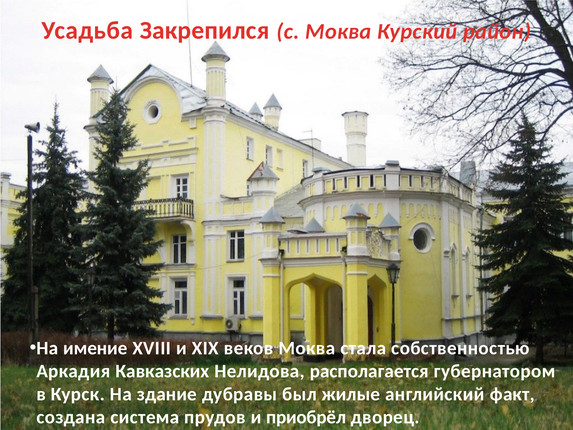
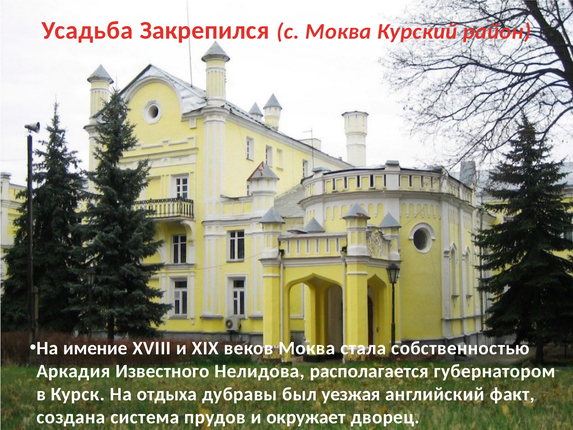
Кавказских: Кавказских -> Известного (162, 371)
здание: здание -> отдыха (167, 394)
жилые: жилые -> уезжая (351, 394)
приобрёл: приобрёл -> окружает (306, 417)
